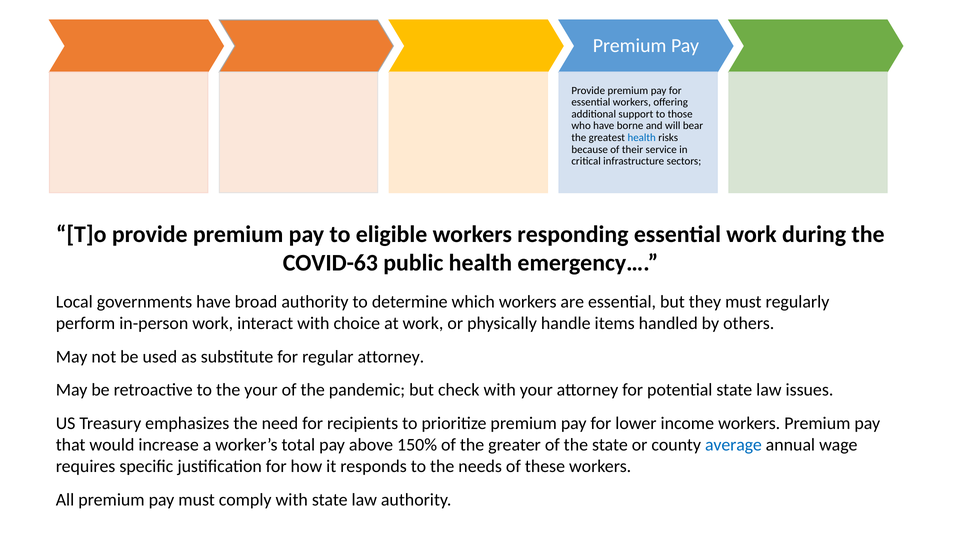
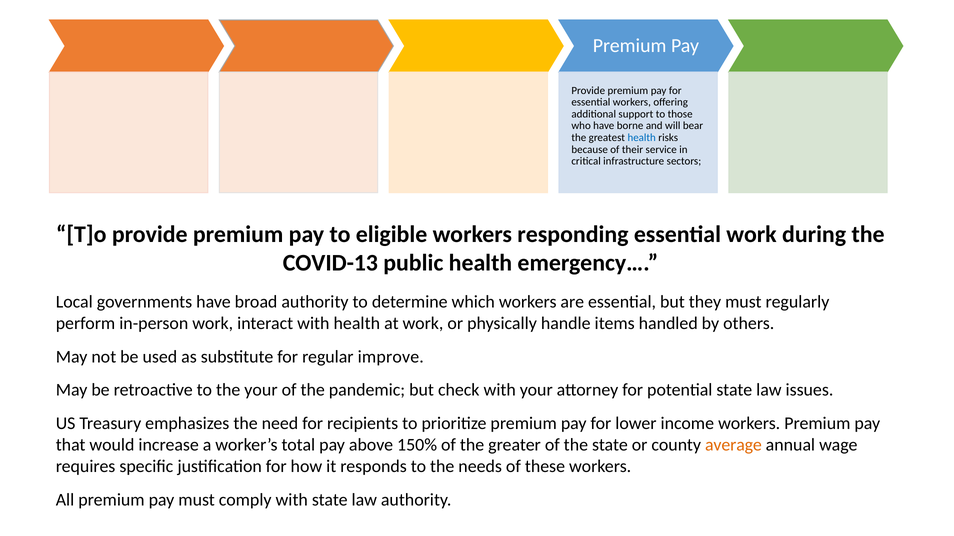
COVID-63: COVID-63 -> COVID-13 (330, 263)
with choice: choice -> health (357, 324)
regular attorney: attorney -> improve (391, 357)
average colour: blue -> orange (733, 445)
